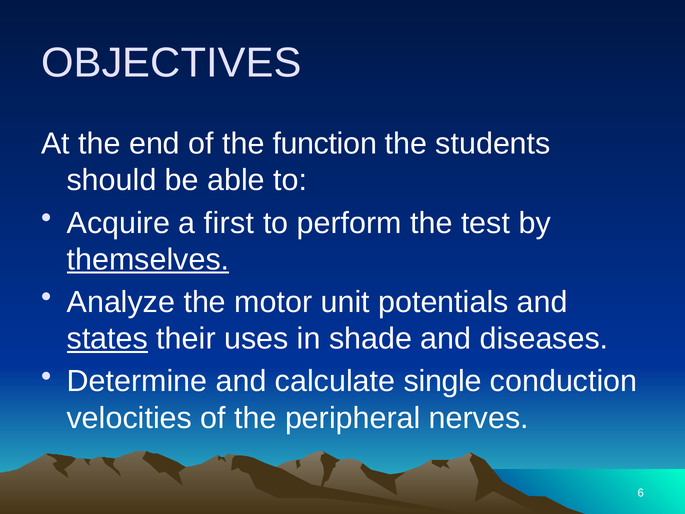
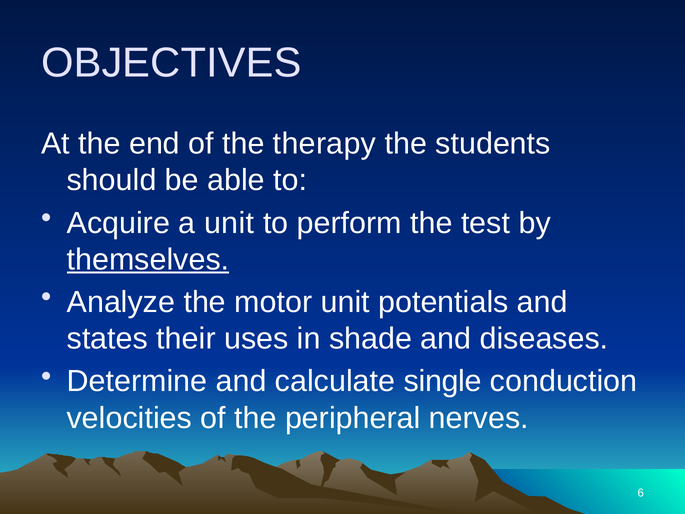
function: function -> therapy (324, 144)
a first: first -> unit (229, 223)
states underline: present -> none (107, 339)
